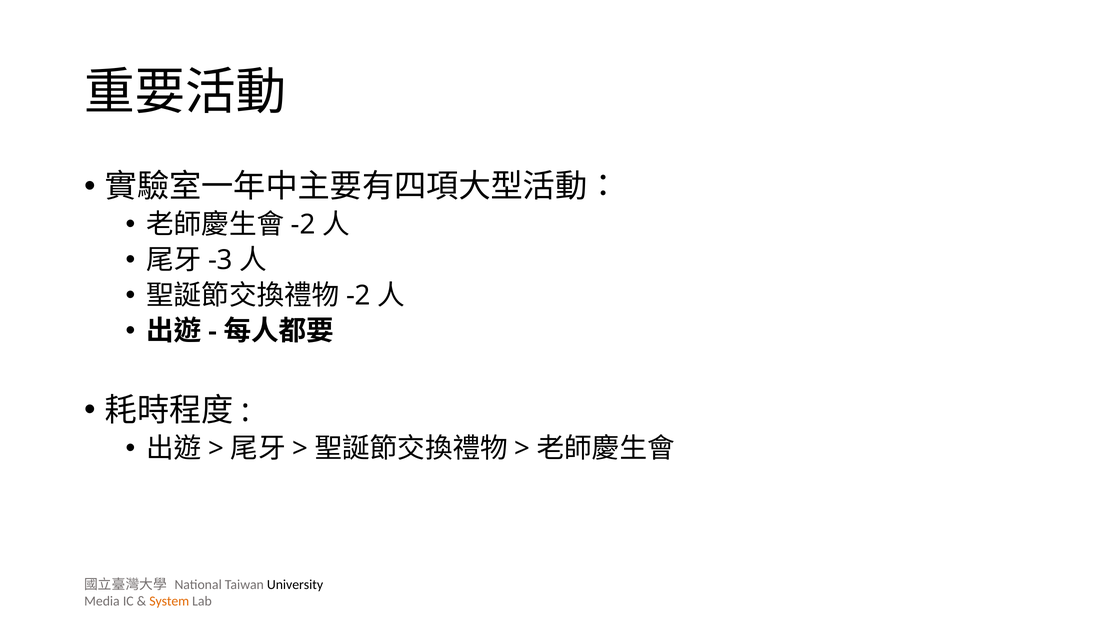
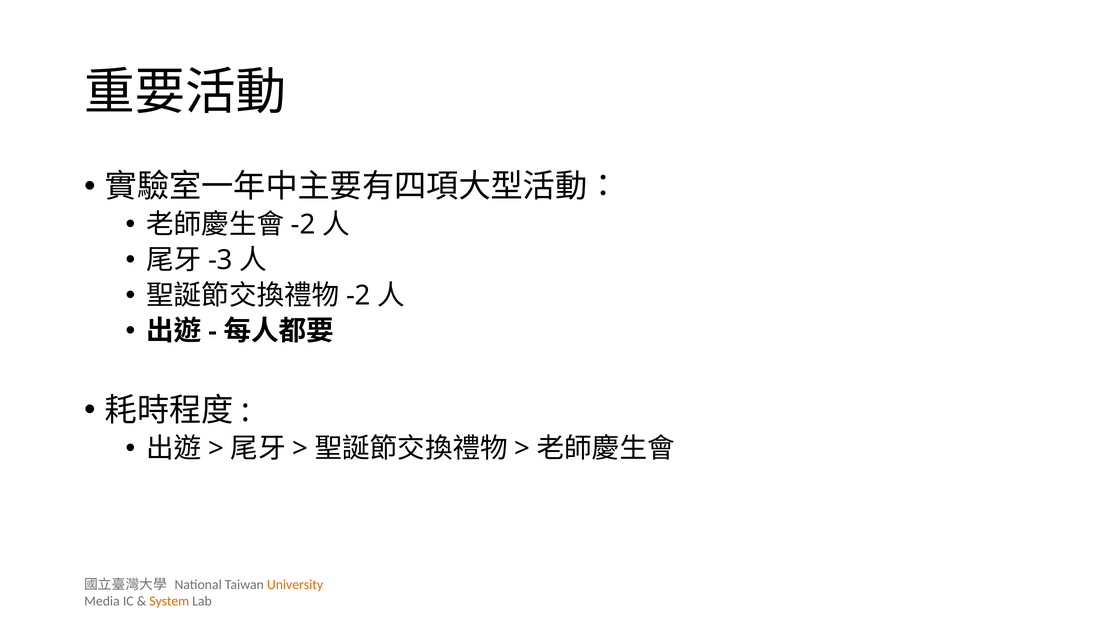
University colour: black -> orange (295, 585)
